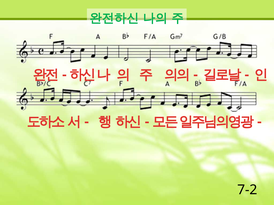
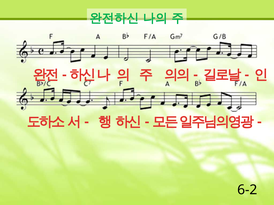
7-2: 7-2 -> 6-2 (247, 190)
